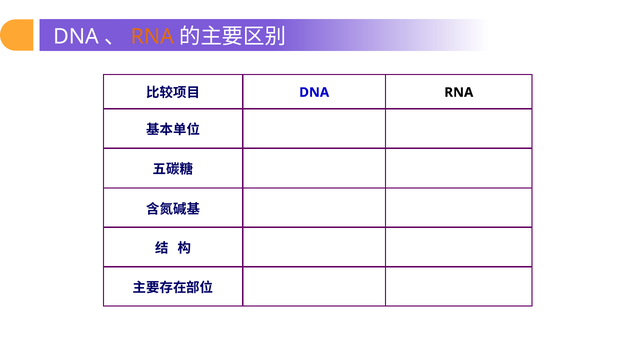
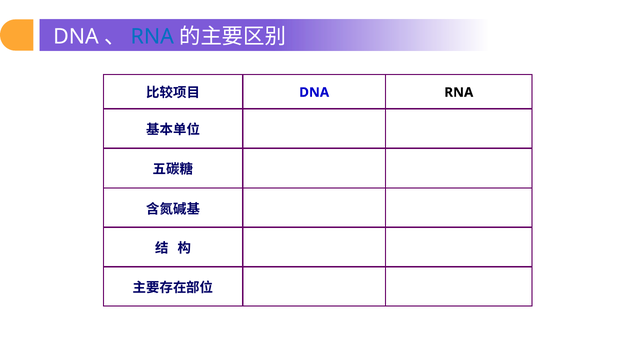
RNA colour: orange -> blue (152, 37)
